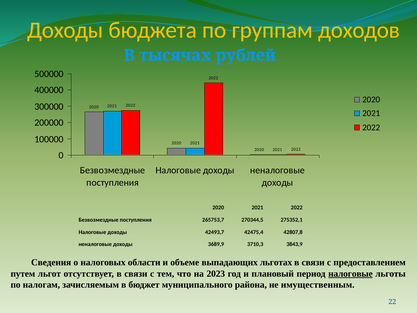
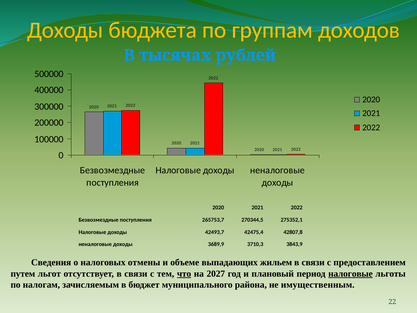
области: области -> отмены (144, 262)
льготах: льготах -> жильем (276, 262)
что underline: none -> present (184, 273)
2023: 2023 -> 2027 (216, 273)
